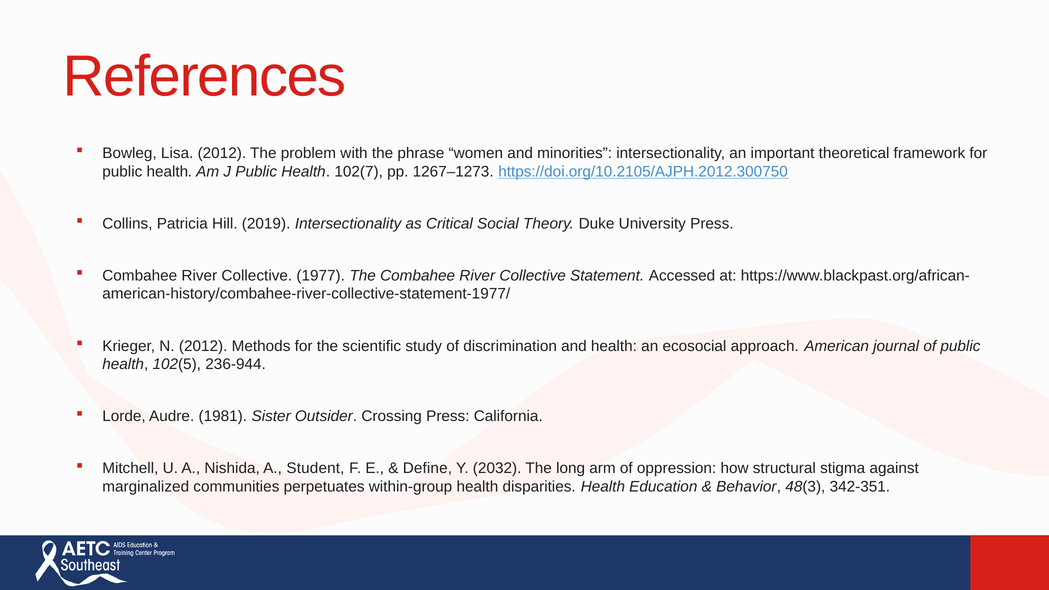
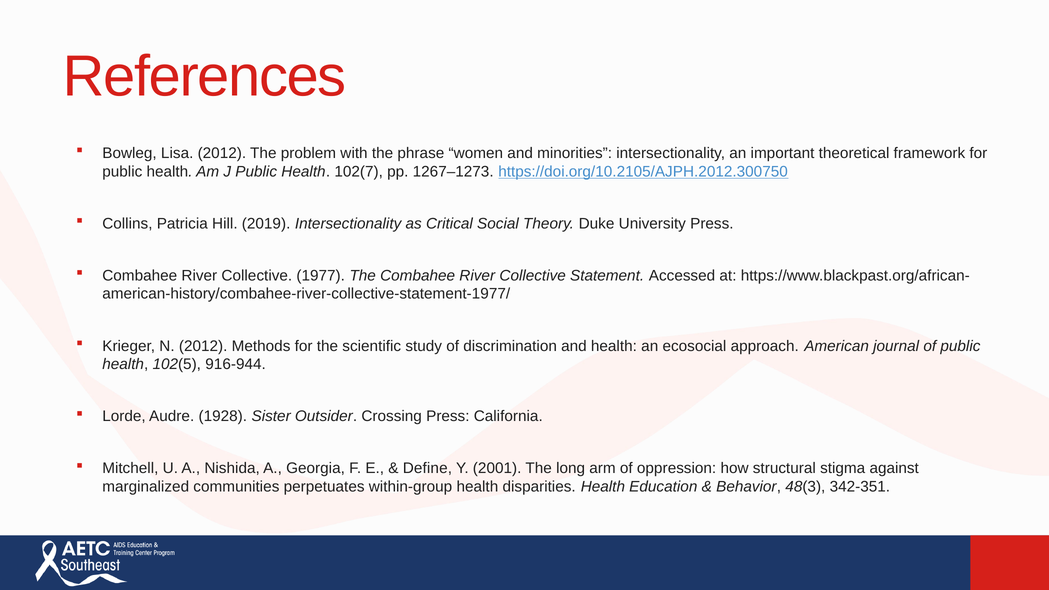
236-944: 236-944 -> 916-944 (236, 364)
1981: 1981 -> 1928 (223, 417)
Student: Student -> Georgia (316, 469)
2032: 2032 -> 2001 (497, 469)
